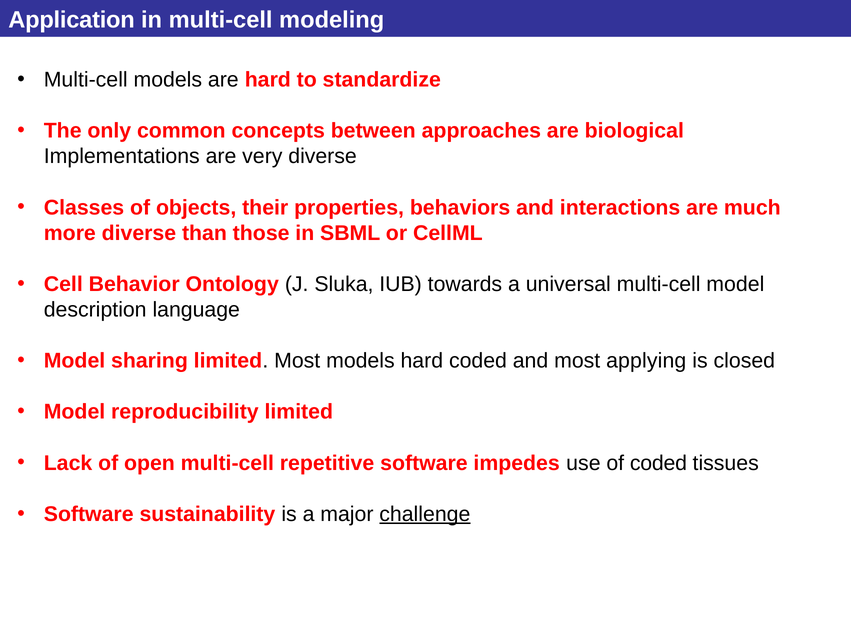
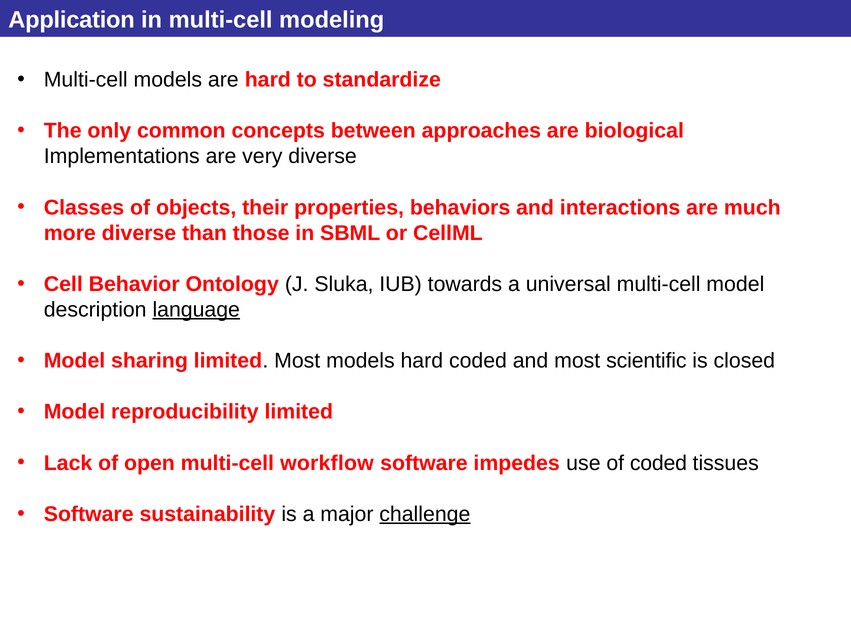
language underline: none -> present (196, 309)
applying: applying -> scientific (646, 360)
repetitive: repetitive -> workflow (327, 463)
